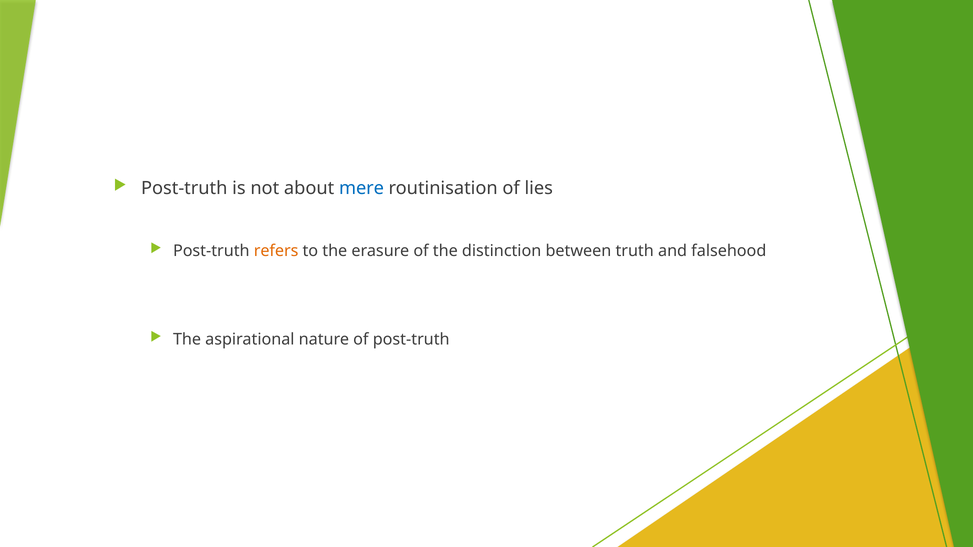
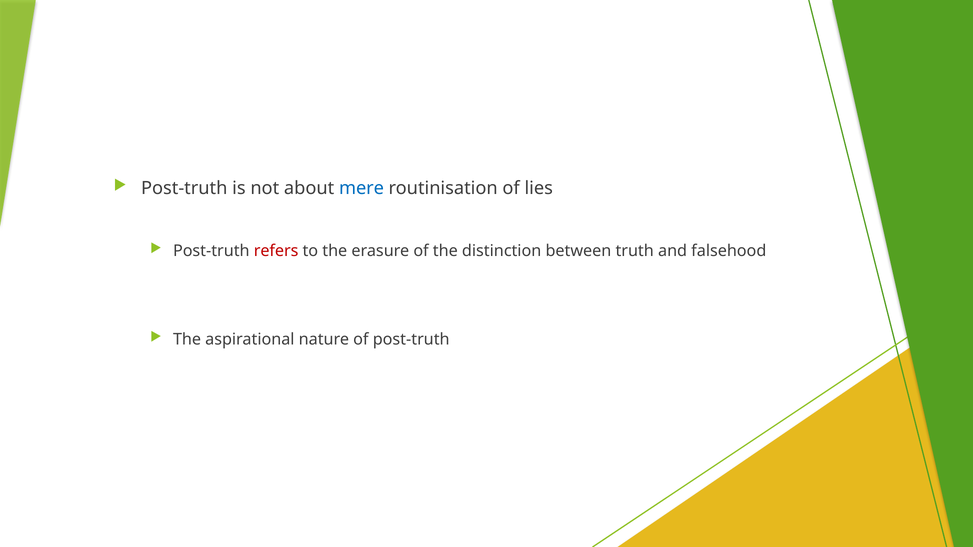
refers colour: orange -> red (276, 251)
